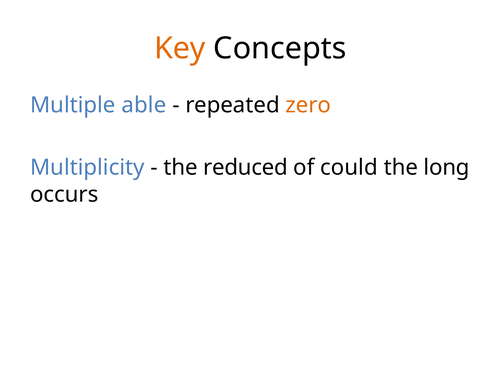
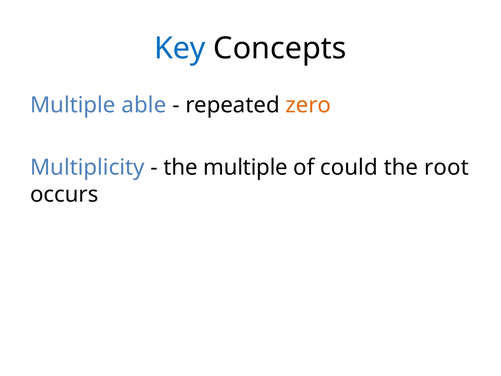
Key colour: orange -> blue (180, 48)
the reduced: reduced -> multiple (246, 168)
long: long -> root (446, 168)
